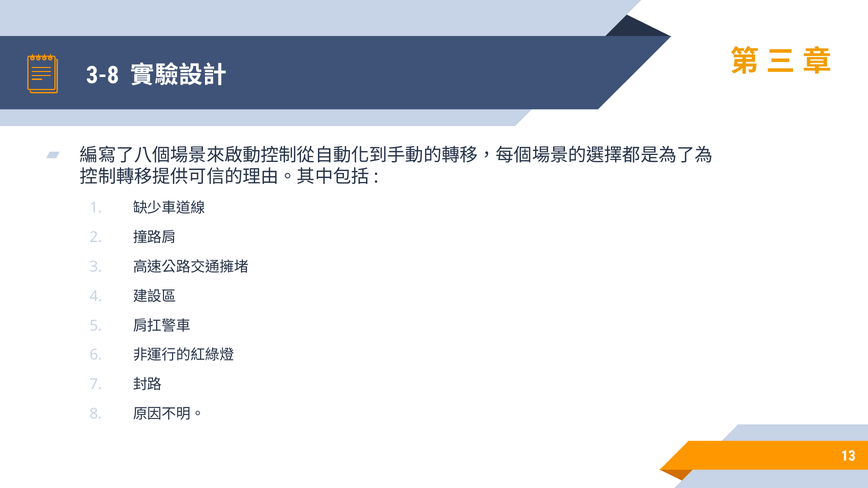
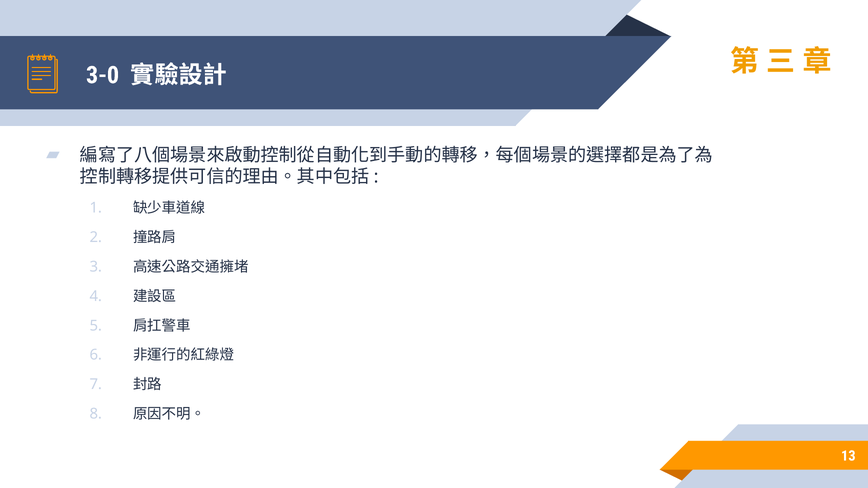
3-8: 3-8 -> 3-0 (103, 75)
